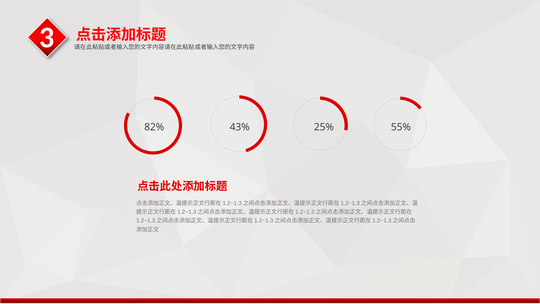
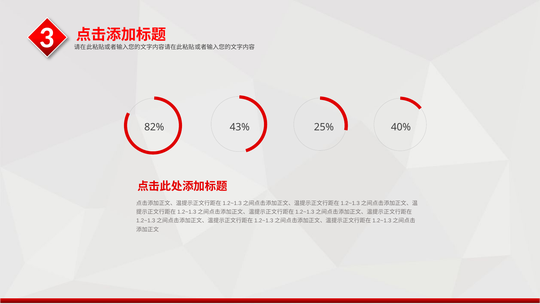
55%: 55% -> 40% (401, 127)
